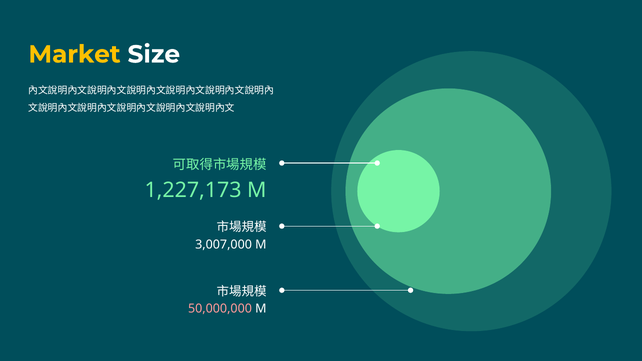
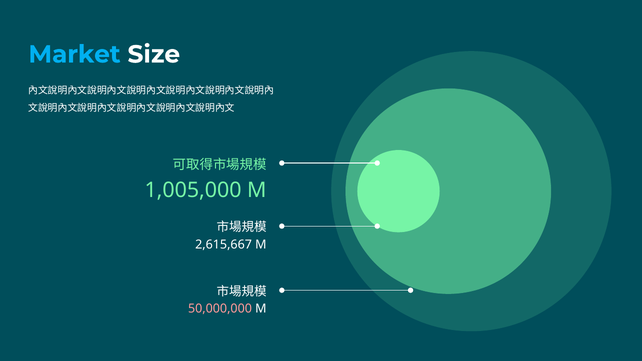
Market colour: yellow -> light blue (74, 54)
1,227,173: 1,227,173 -> 1,005,000 (193, 190)
3,007,000: 3,007,000 -> 2,615,667 (224, 245)
